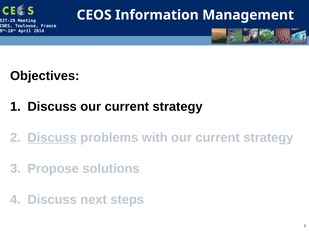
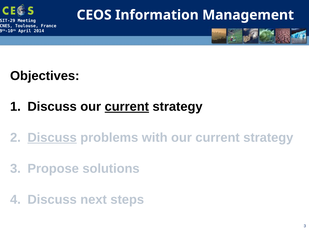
current underline: none -> present (127, 107)
